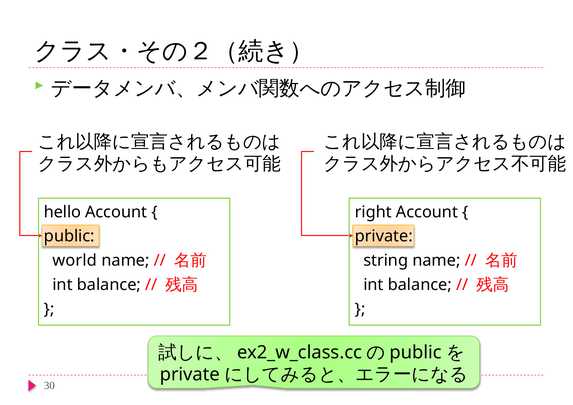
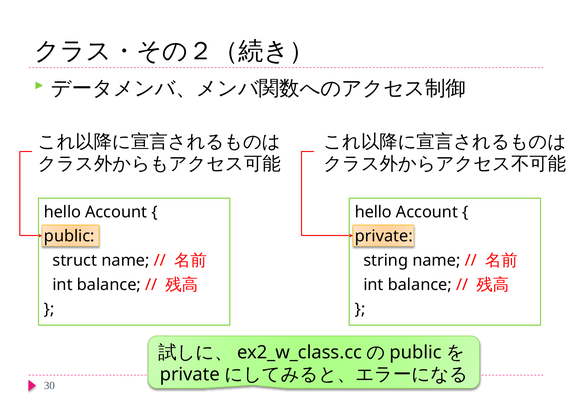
right: right -> hello (373, 212)
world: world -> struct (75, 261)
